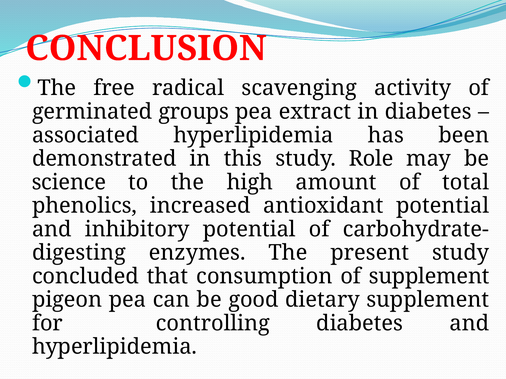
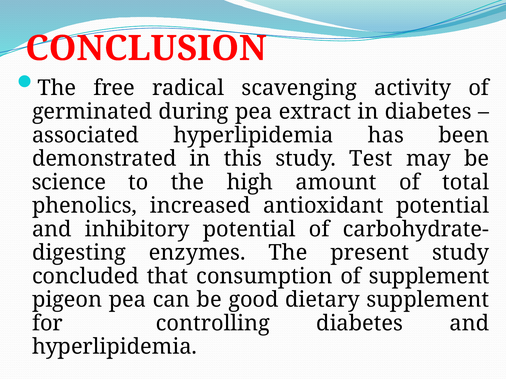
groups: groups -> during (194, 112)
Role: Role -> Test (371, 159)
